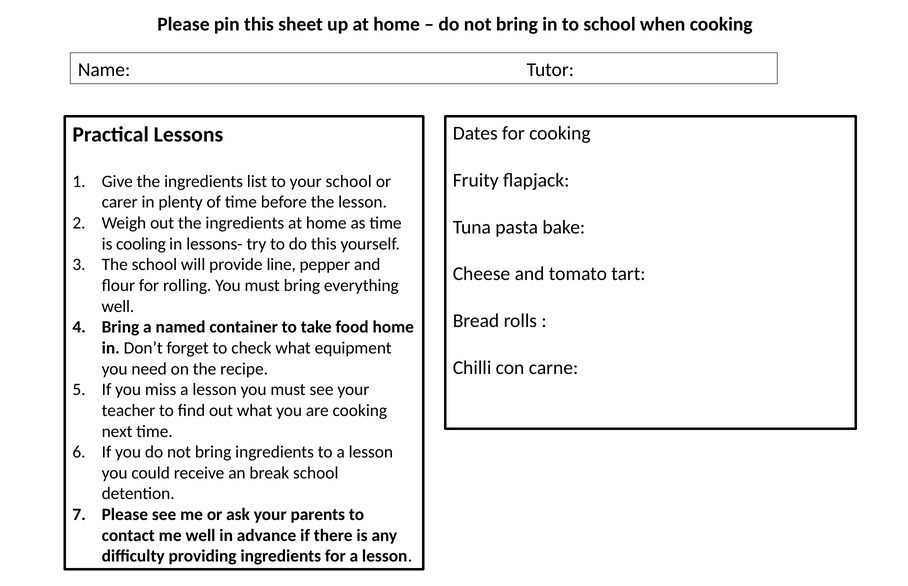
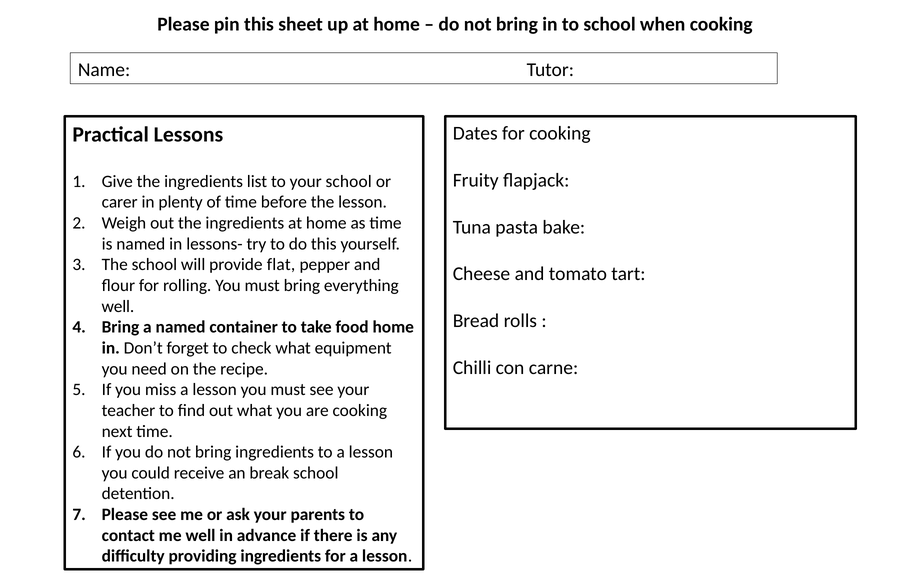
is cooling: cooling -> named (141, 244)
line: line -> flat (281, 265)
